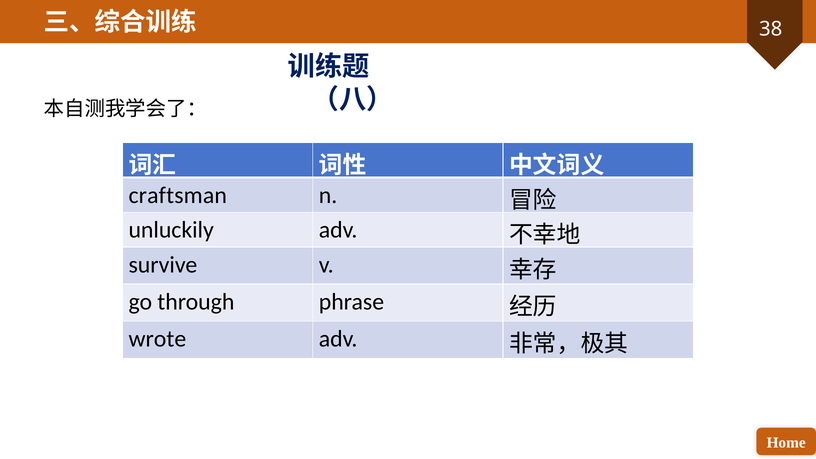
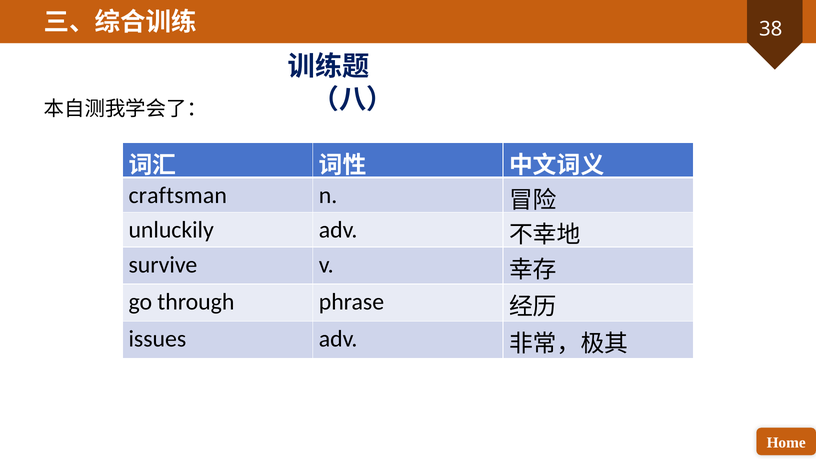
wrote: wrote -> issues (157, 339)
